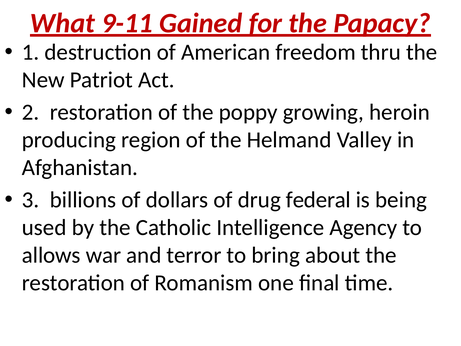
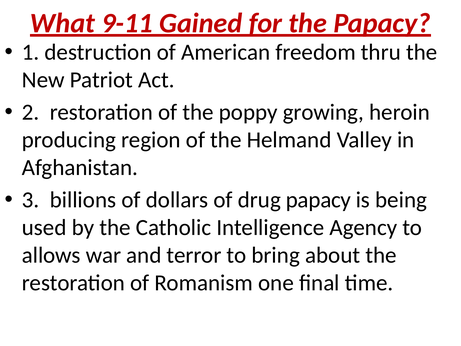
drug federal: federal -> papacy (318, 200)
